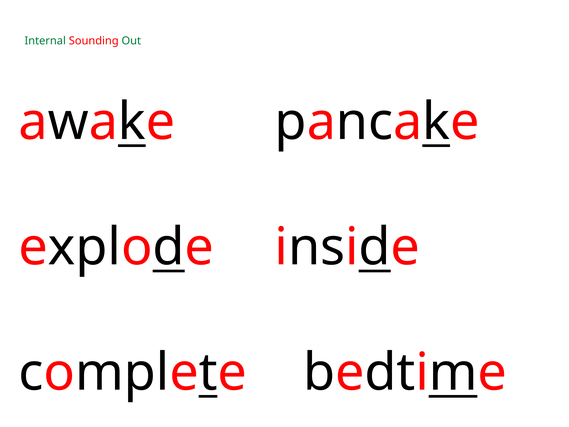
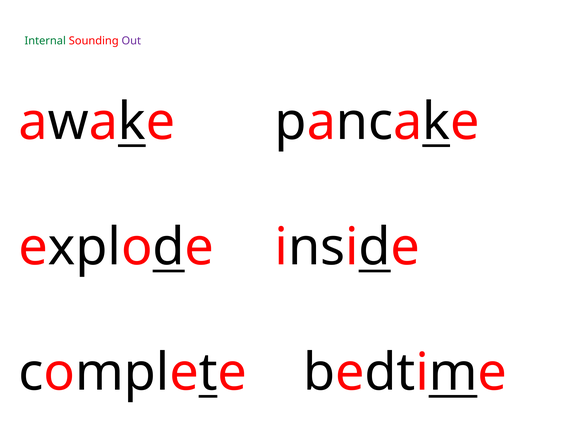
Out colour: green -> purple (131, 41)
